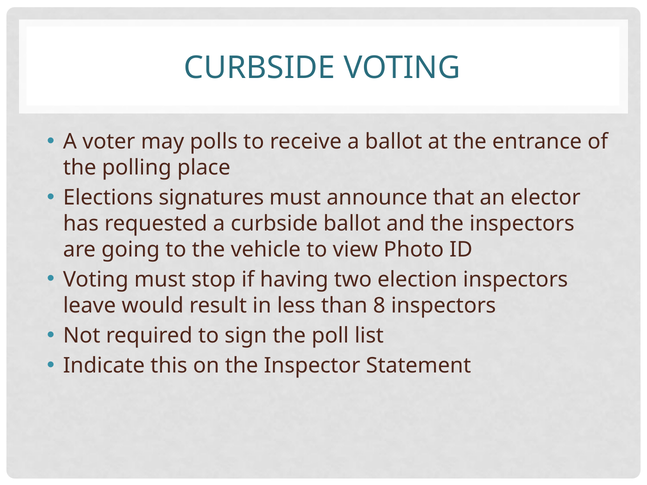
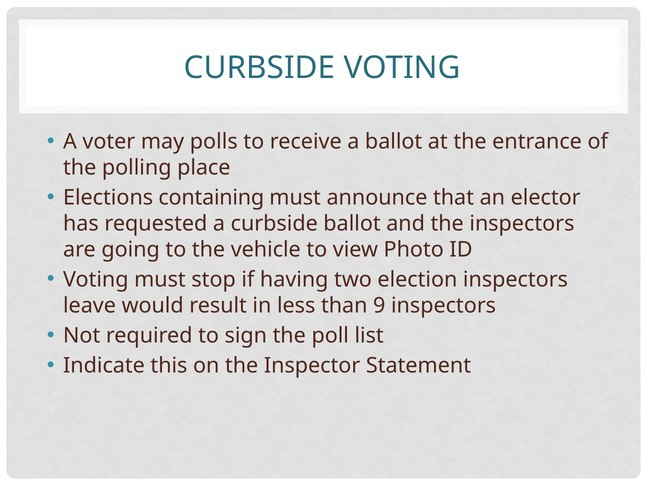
signatures: signatures -> containing (211, 198)
8: 8 -> 9 (379, 306)
